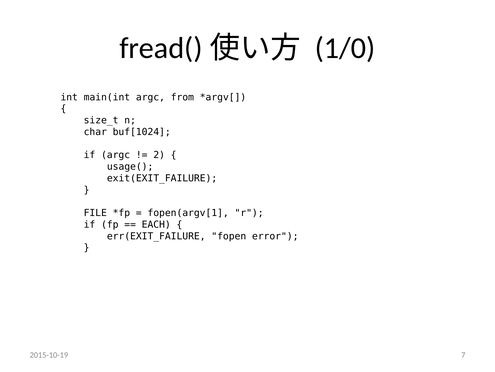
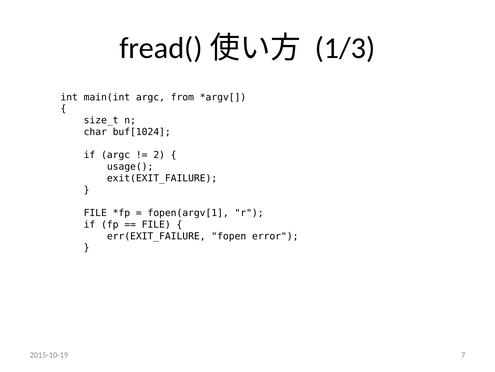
1/0: 1/0 -> 1/3 (345, 48)
EACH: EACH -> FILE (156, 224)
